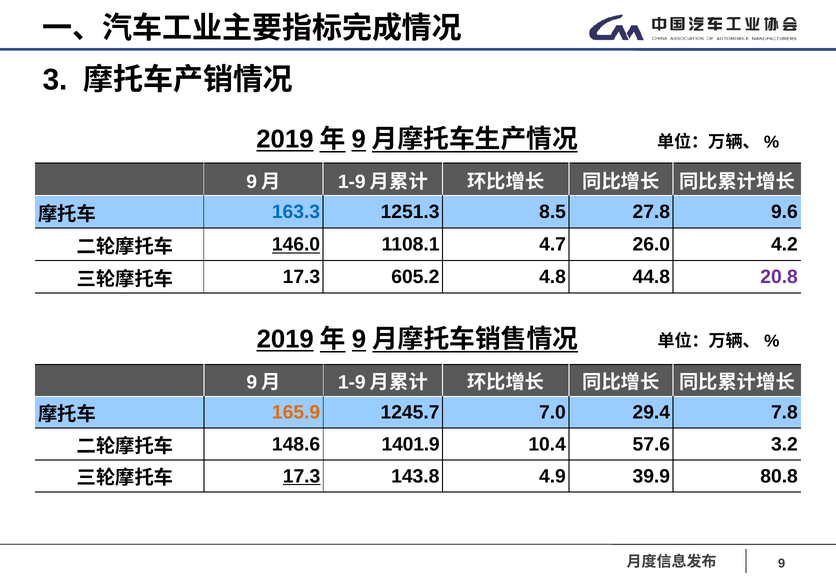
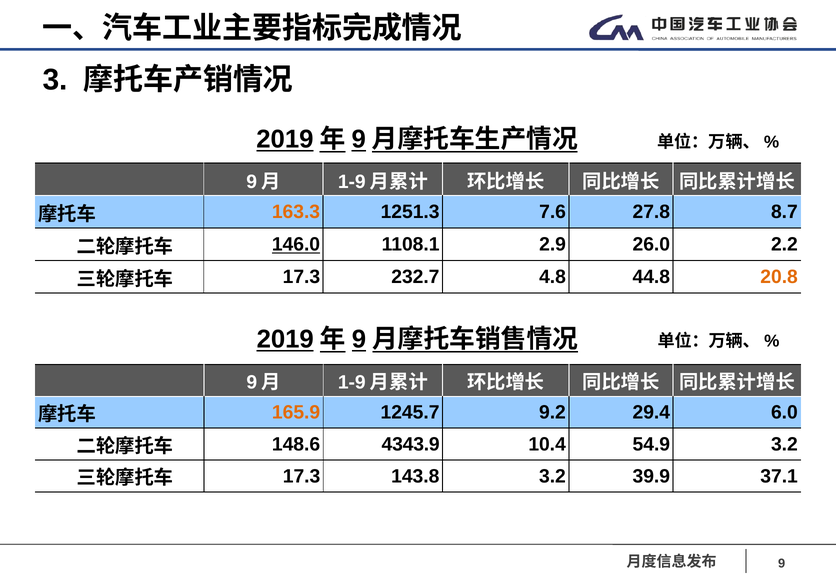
163.3 colour: blue -> orange (296, 212)
8.5: 8.5 -> 7.6 (553, 212)
9.6: 9.6 -> 8.7 (784, 212)
4.7: 4.7 -> 2.9 (553, 244)
4.2: 4.2 -> 2.2 (784, 244)
605.2: 605.2 -> 232.7 (415, 277)
20.8 colour: purple -> orange (779, 277)
7.0: 7.0 -> 9.2 (552, 412)
7.8: 7.8 -> 6.0 (784, 412)
1401.9: 1401.9 -> 4343.9 (411, 444)
57.6: 57.6 -> 54.9 (651, 444)
17.3 underline: present -> none (302, 476)
143.8 4.9: 4.9 -> 3.2 (552, 476)
80.8: 80.8 -> 37.1 (779, 476)
